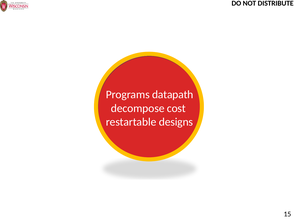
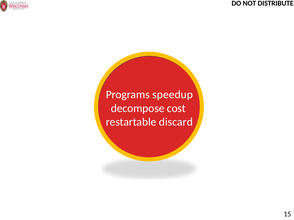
datapath: datapath -> speedup (173, 95)
designs: designs -> discard (176, 122)
